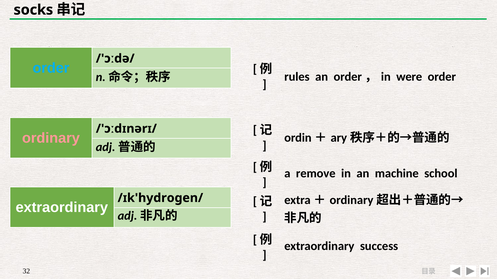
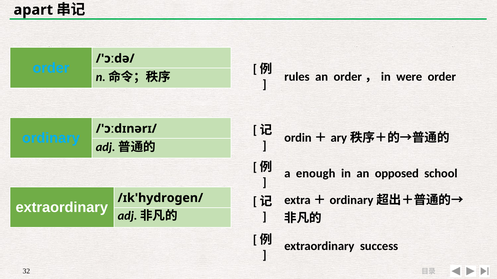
socks: socks -> apart (33, 10)
ordinary colour: pink -> light blue (51, 138)
remove: remove -> enough (316, 174)
machine: machine -> opposed (397, 174)
